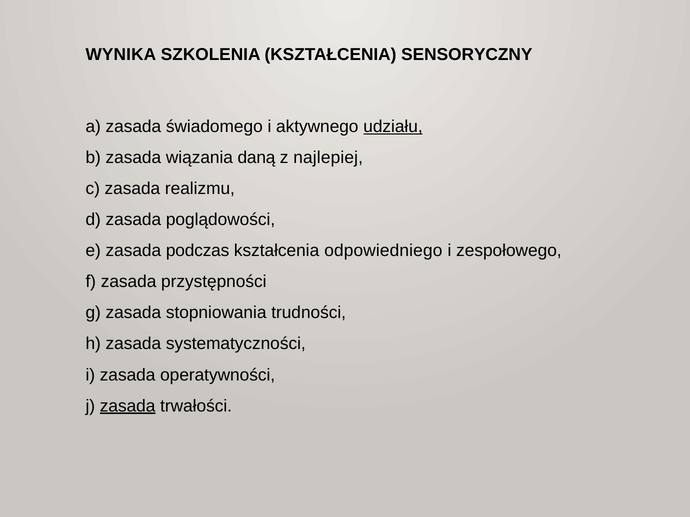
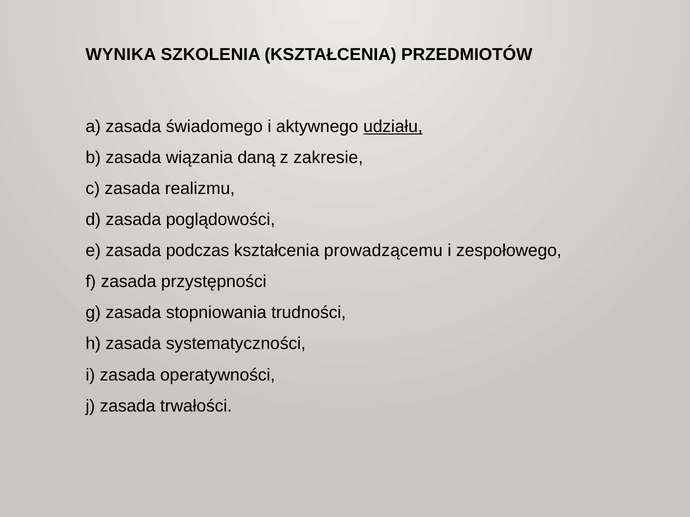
SENSORYCZNY: SENSORYCZNY -> PRZEDMIOTÓW (467, 55)
najlepiej: najlepiej -> zakresie (328, 158)
odpowiedniego: odpowiedniego -> prowadzącemu (383, 251)
zasada underline: present -> none (128, 406)
